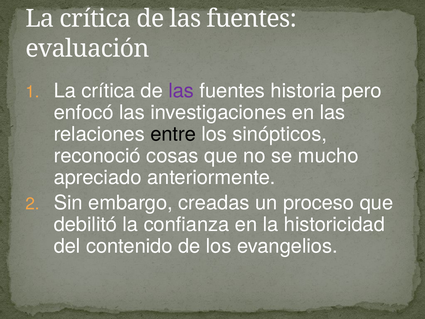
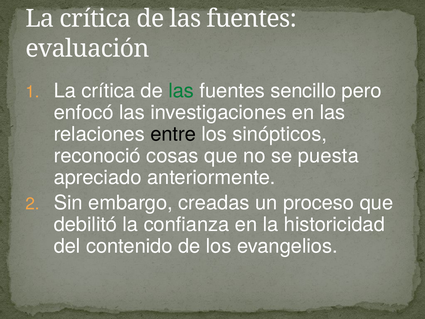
las colour: purple -> green (181, 91)
historia: historia -> sencillo (303, 91)
mucho: mucho -> puesta (328, 156)
